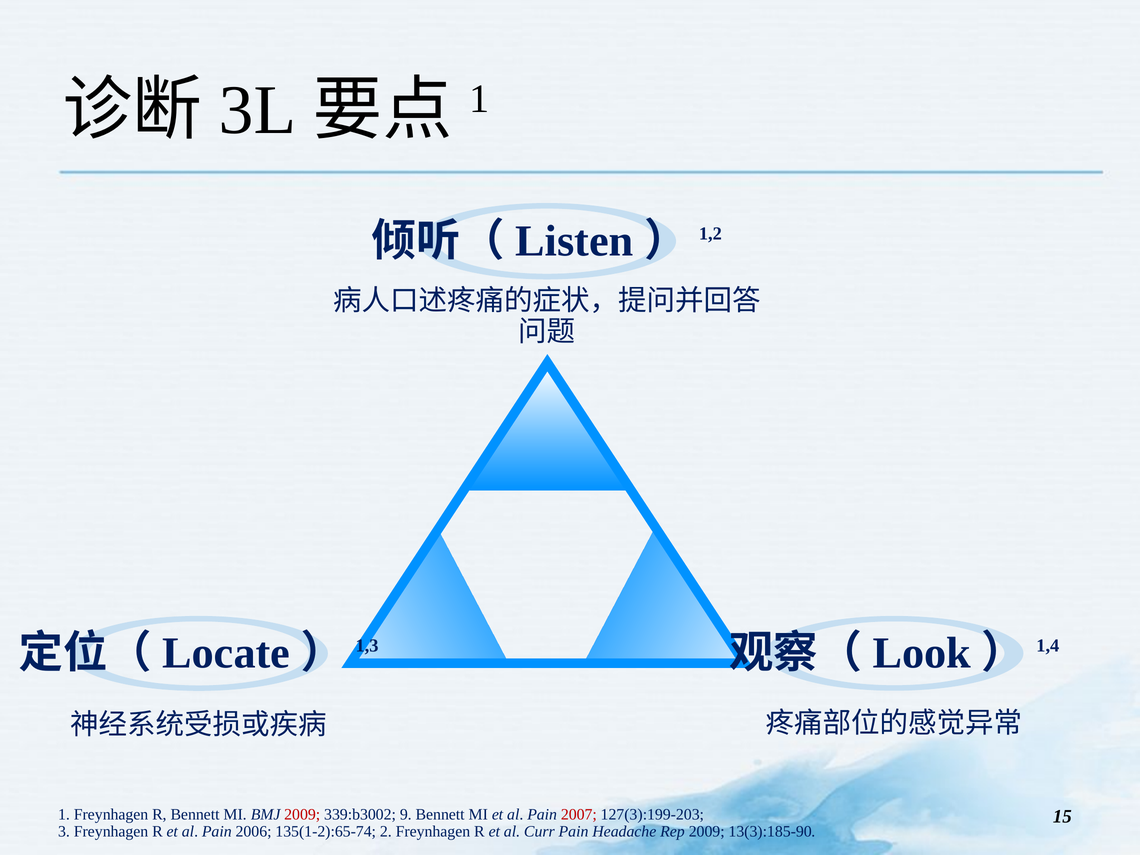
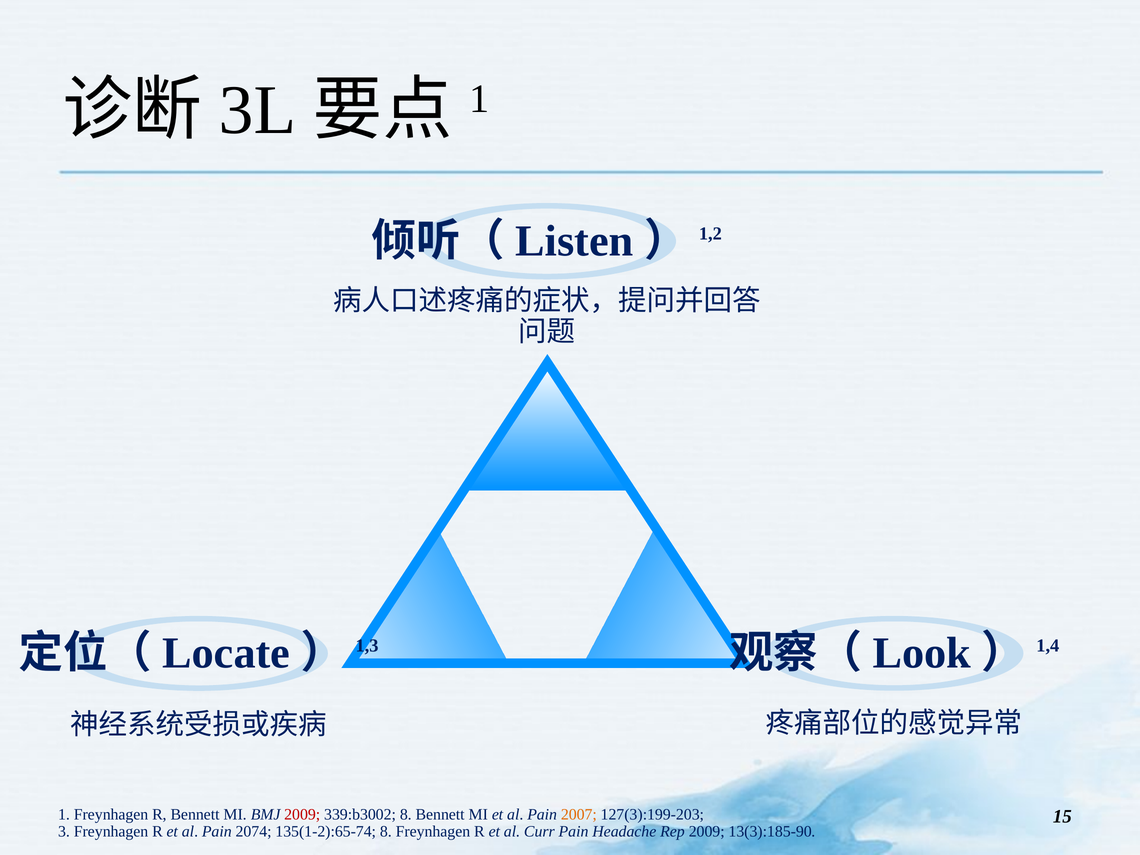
339:b3002 9: 9 -> 8 (406, 814)
2007 colour: red -> orange (579, 814)
2006: 2006 -> 2074 (254, 832)
135(1-2):65-74 2: 2 -> 8 (386, 832)
